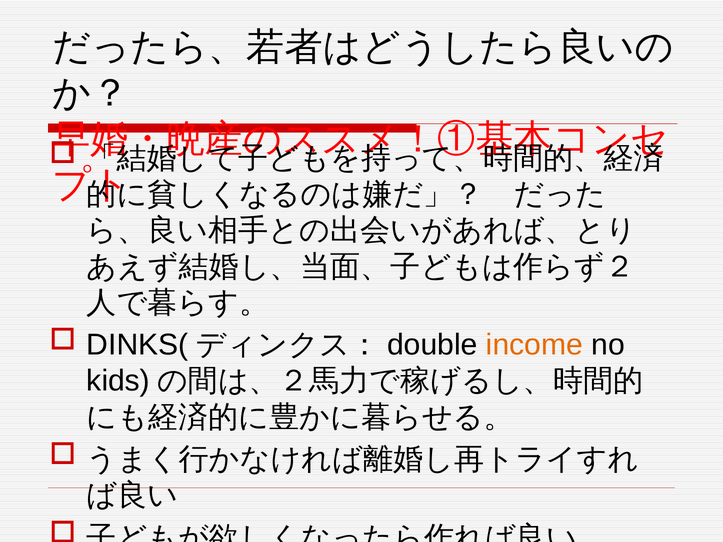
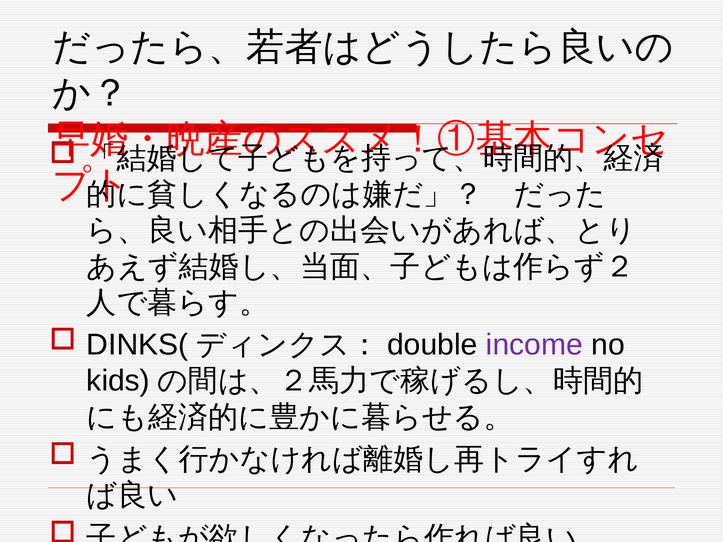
income colour: orange -> purple (535, 345)
